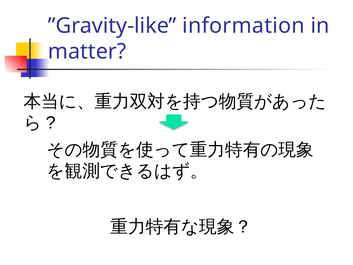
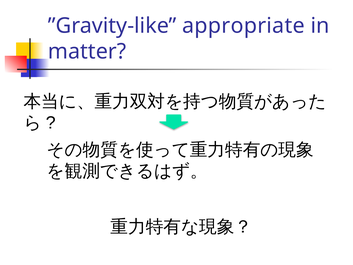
information: information -> appropriate (243, 26)
